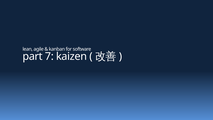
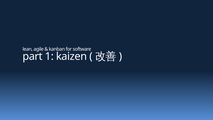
7: 7 -> 1 (49, 56)
